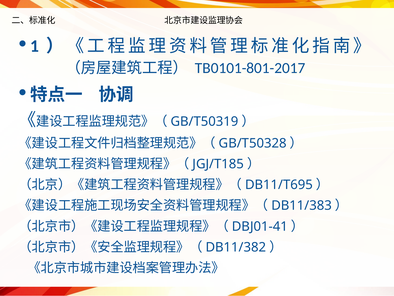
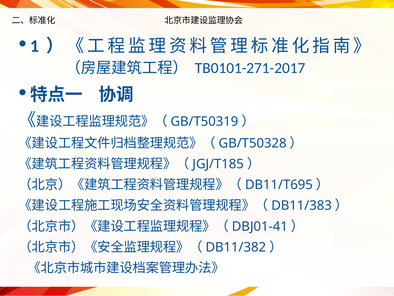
TB0101-801-2017: TB0101-801-2017 -> TB0101-271-2017 (250, 68)
